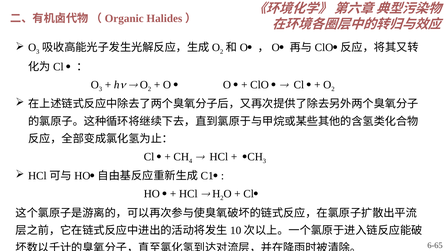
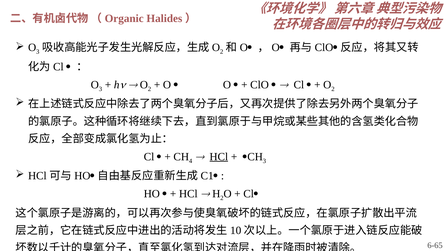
HCl underline: none -> present (219, 157)
